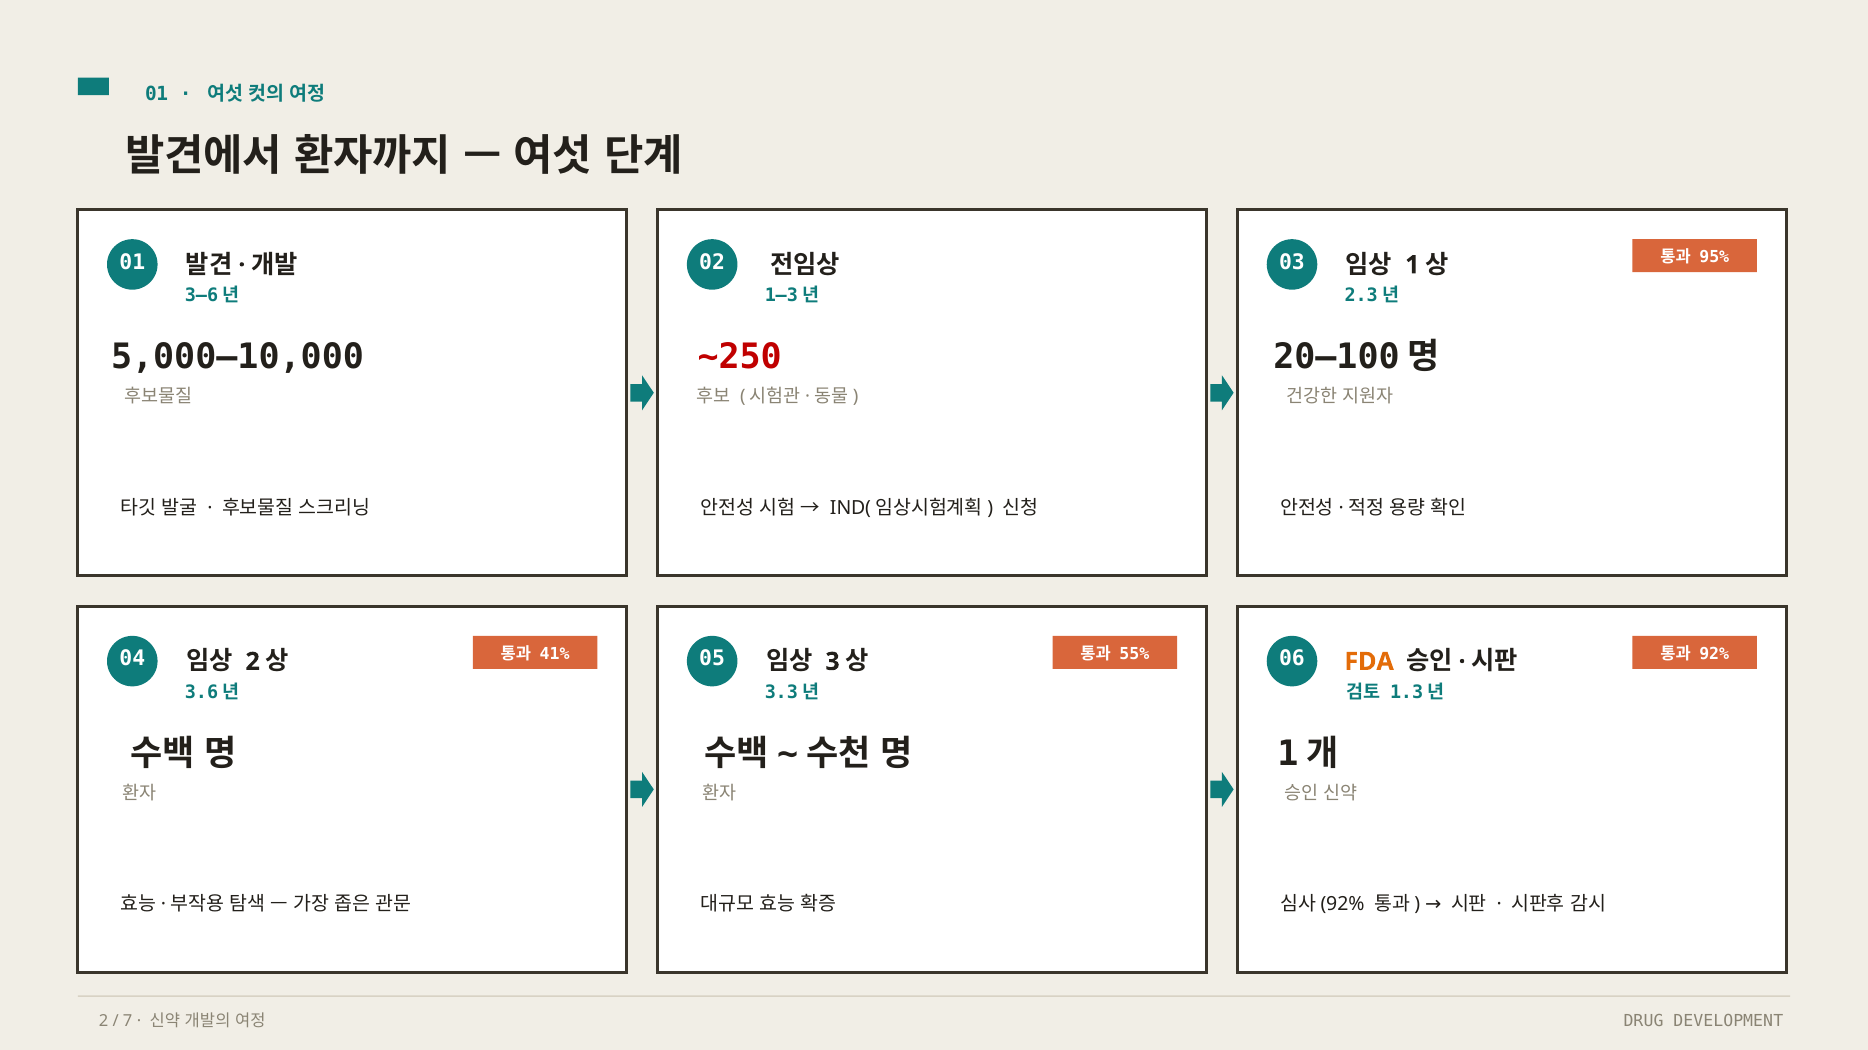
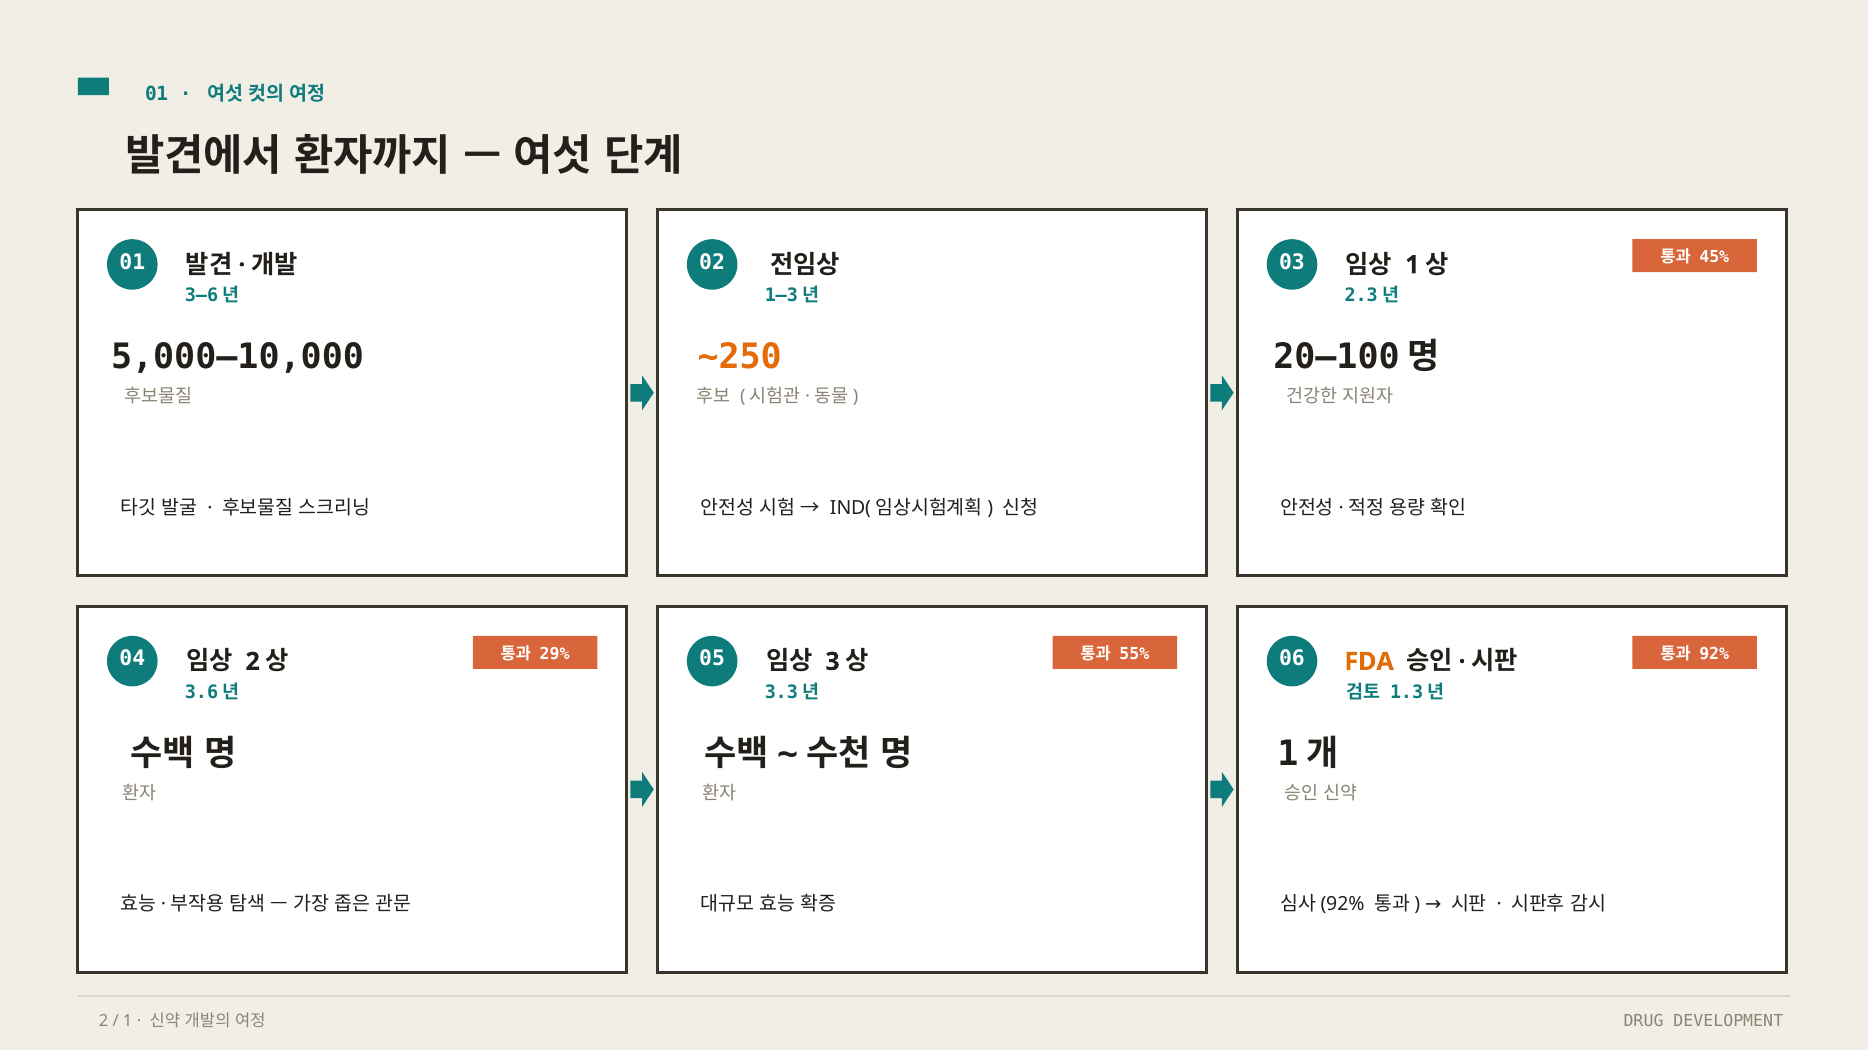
95%: 95% -> 45% (1714, 257)
~250 colour: red -> orange (740, 357)
41%: 41% -> 29% (555, 654)
7: 7 -> 1 (128, 1022)
